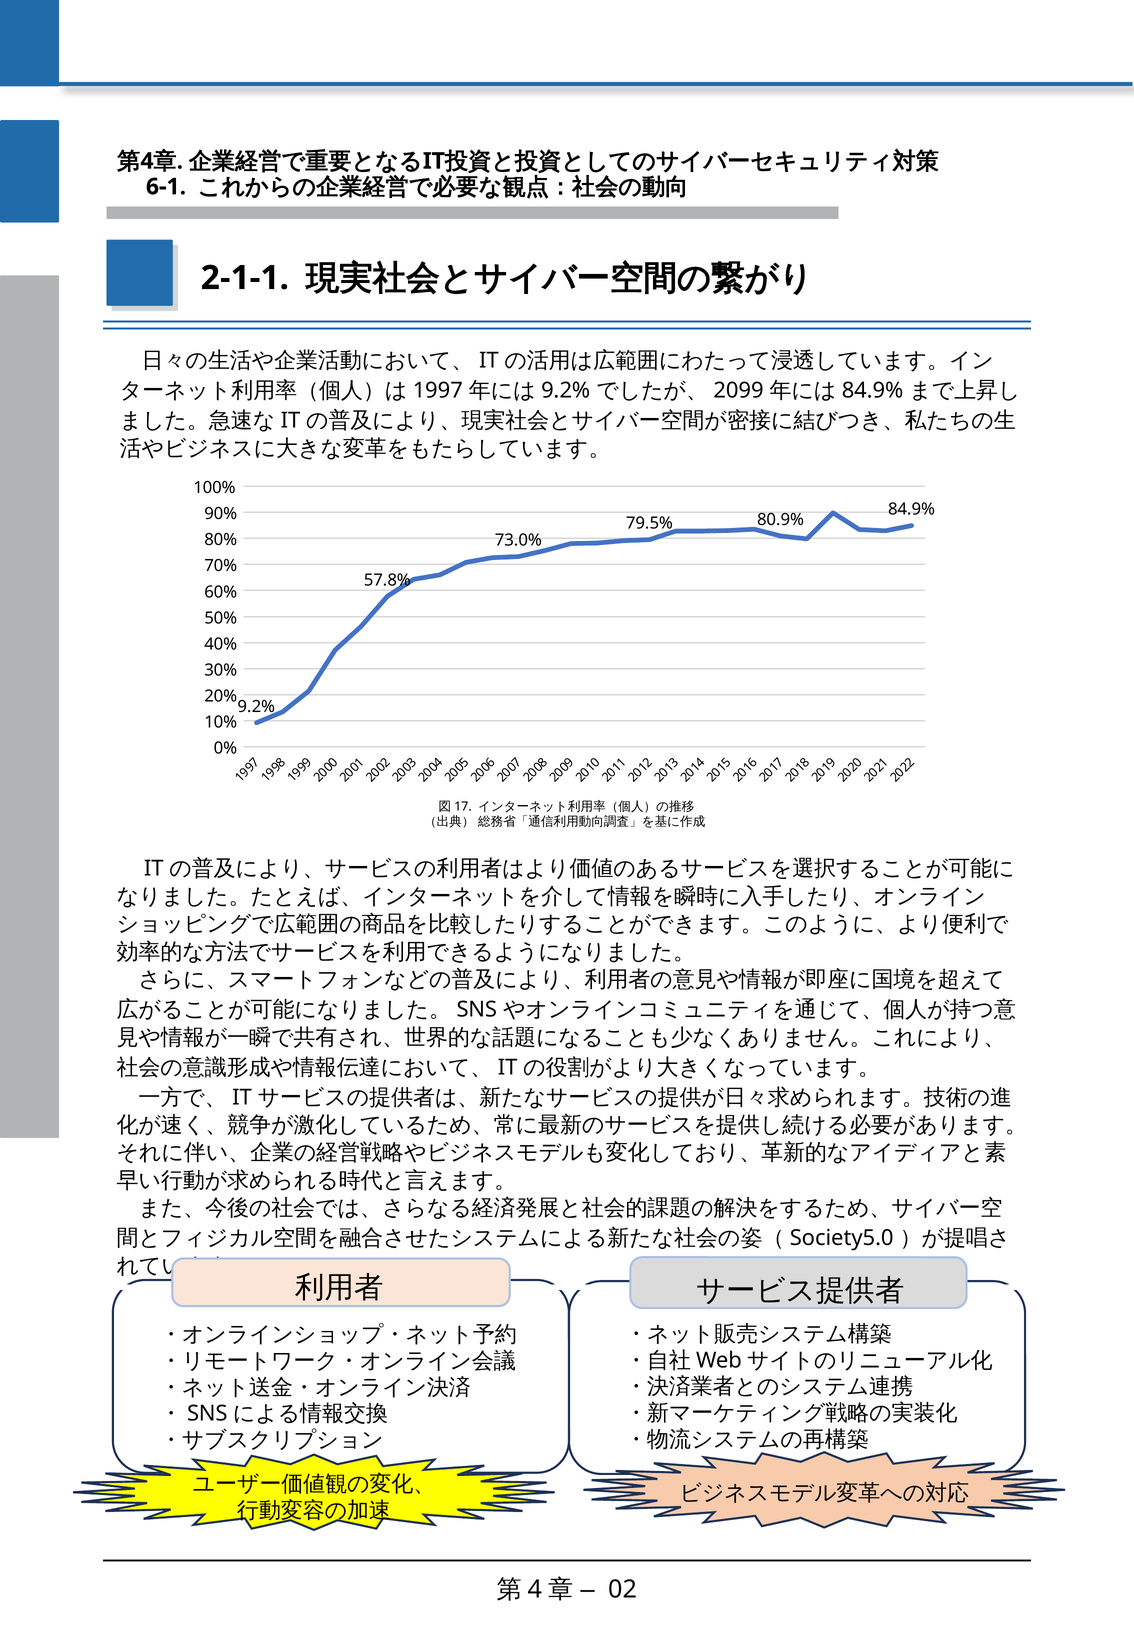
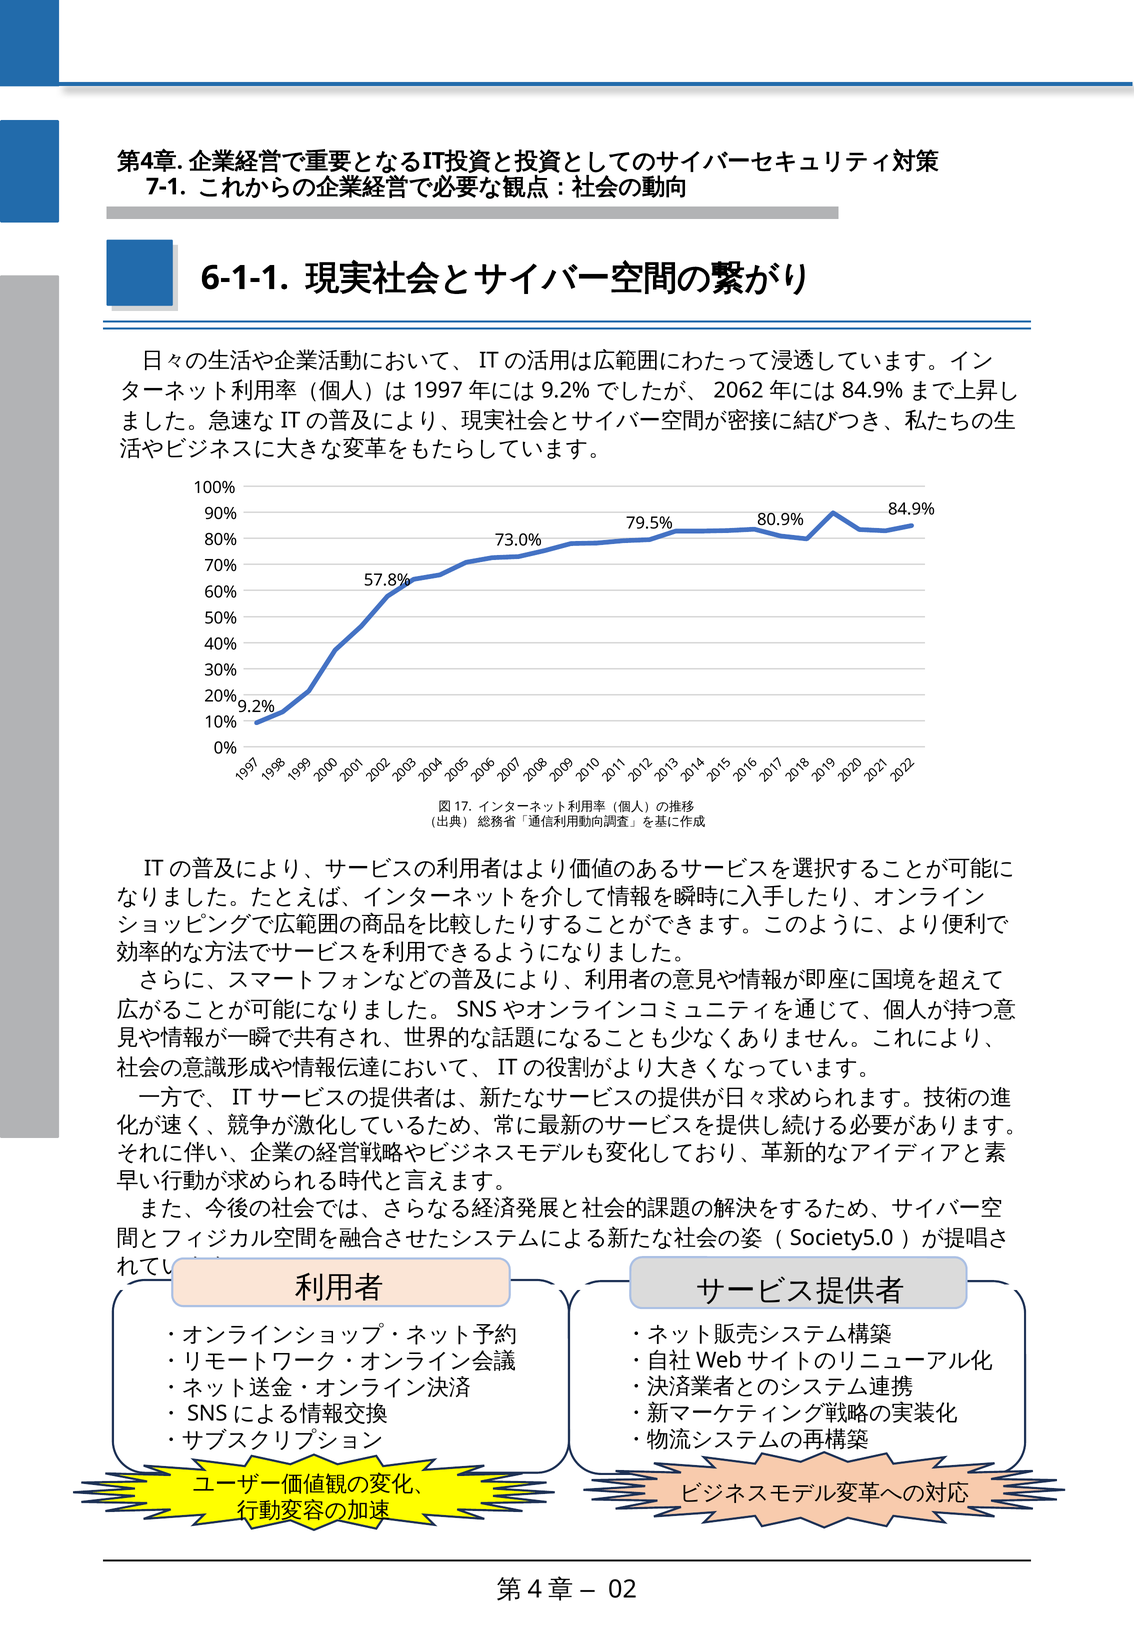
6-1: 6-1 -> 7-1 (166, 187)
2-1-1: 2-1-1 -> 6-1-1 (245, 278)
2099: 2099 -> 2062 (739, 391)
